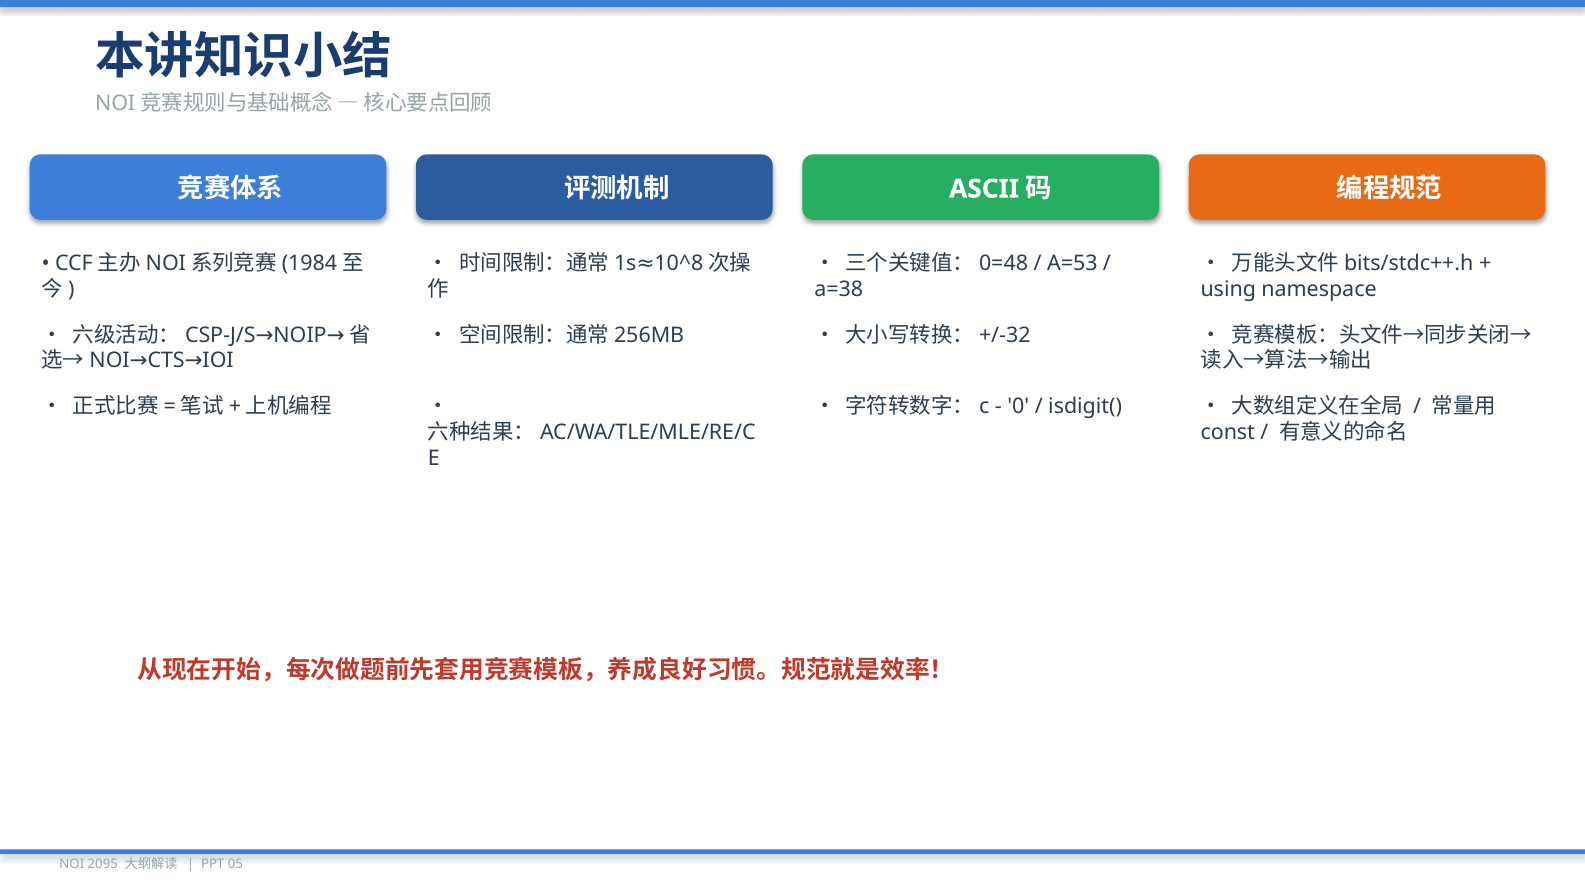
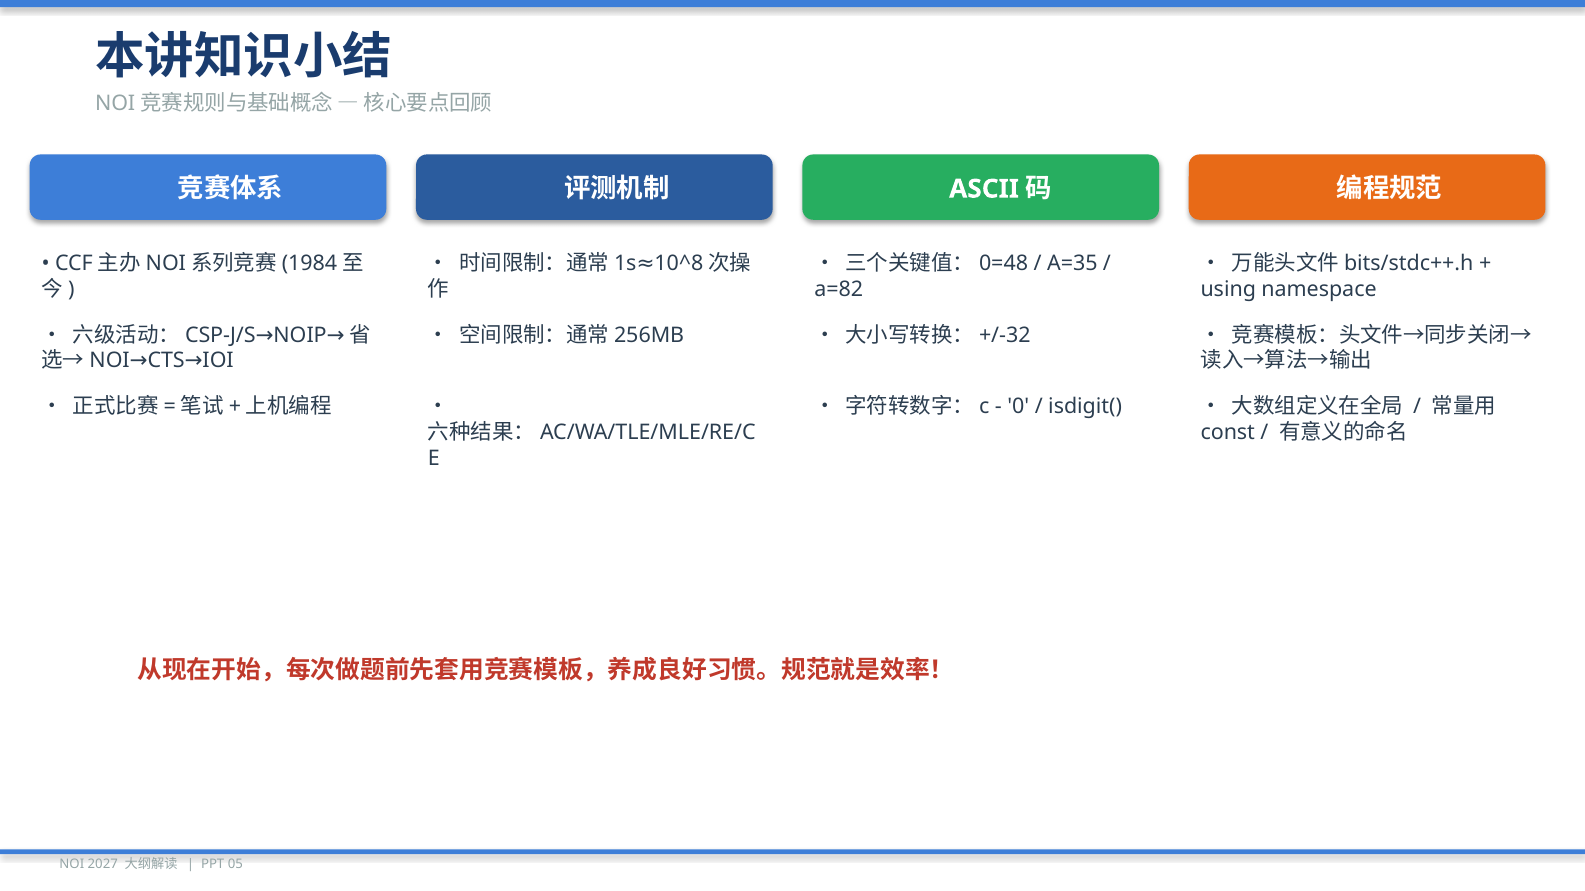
A=53: A=53 -> A=35 (1072, 264)
a=38: a=38 -> a=82 (839, 290)
2095: 2095 -> 2027 (103, 865)
